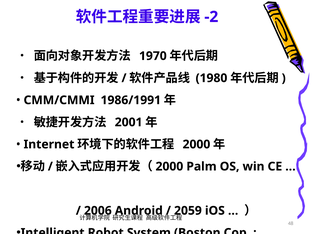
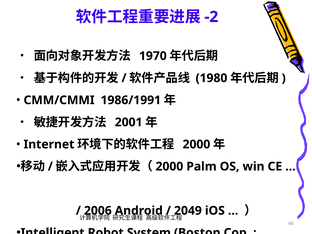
2059: 2059 -> 2049 (188, 211)
